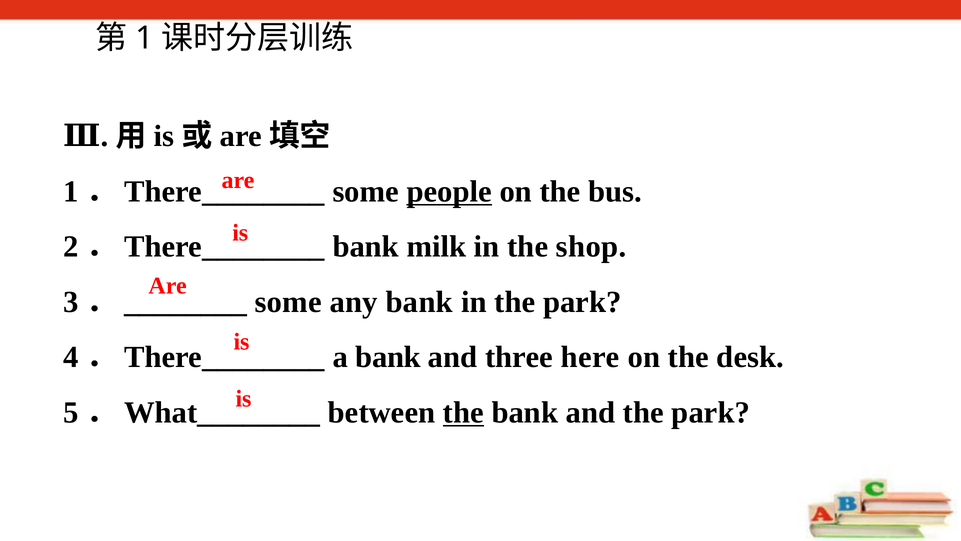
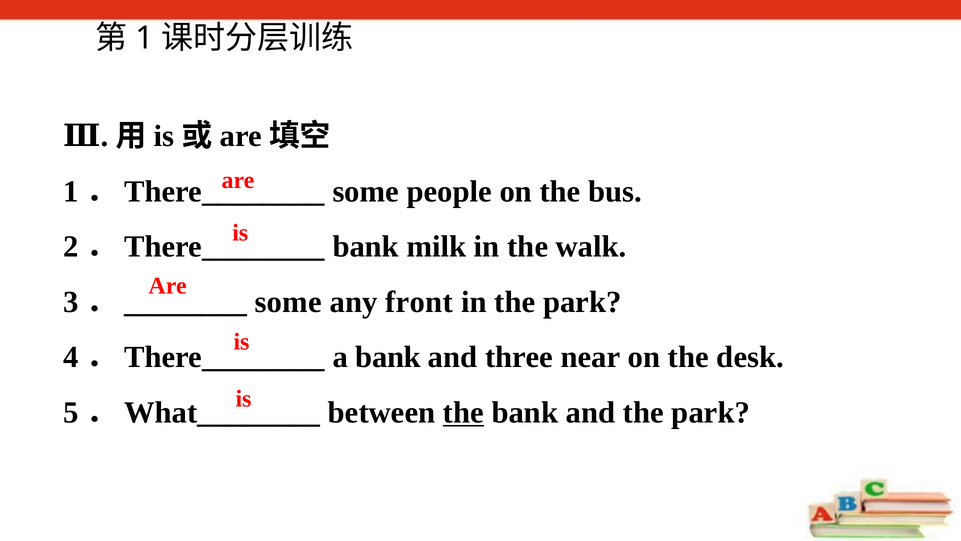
people underline: present -> none (449, 191)
shop: shop -> walk (591, 247)
any bank: bank -> front (419, 302)
here: here -> near (590, 357)
